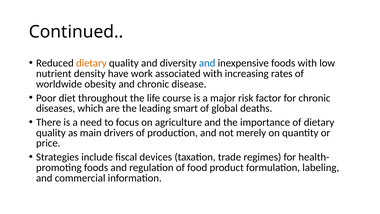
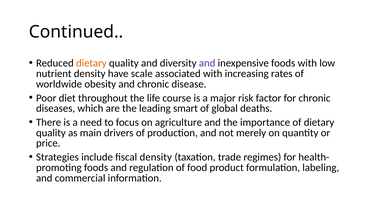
and colour: blue -> purple (207, 63)
work: work -> scale (142, 74)
fiscal devices: devices -> density (156, 157)
